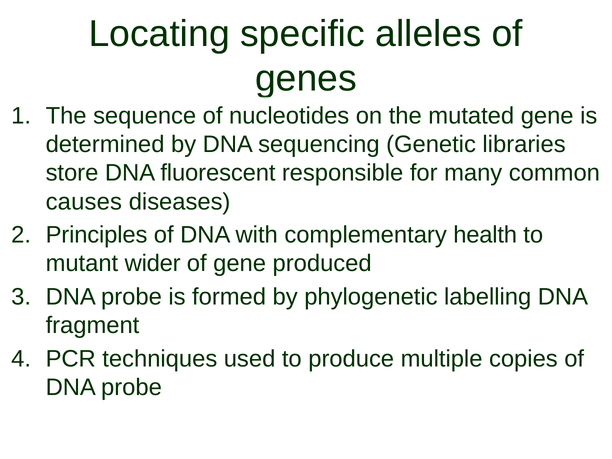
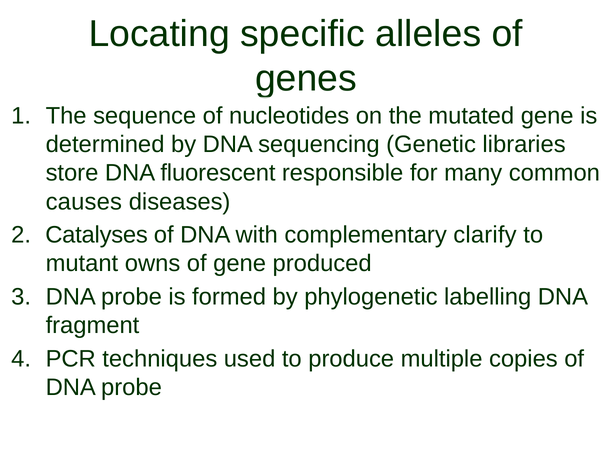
Principles: Principles -> Catalyses (97, 235)
health: health -> clarify (485, 235)
wider: wider -> owns (153, 264)
